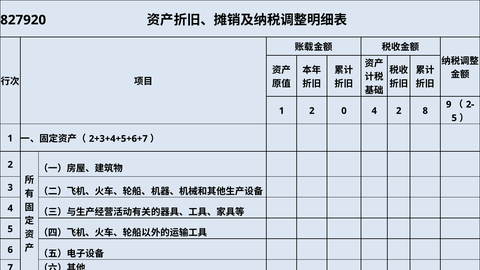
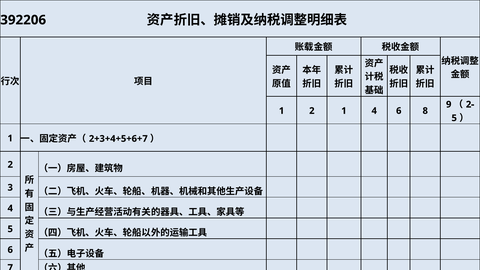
827920: 827920 -> 392206 (23, 20)
2 0: 0 -> 1 (344, 111)
4 2: 2 -> 6 (399, 111)
